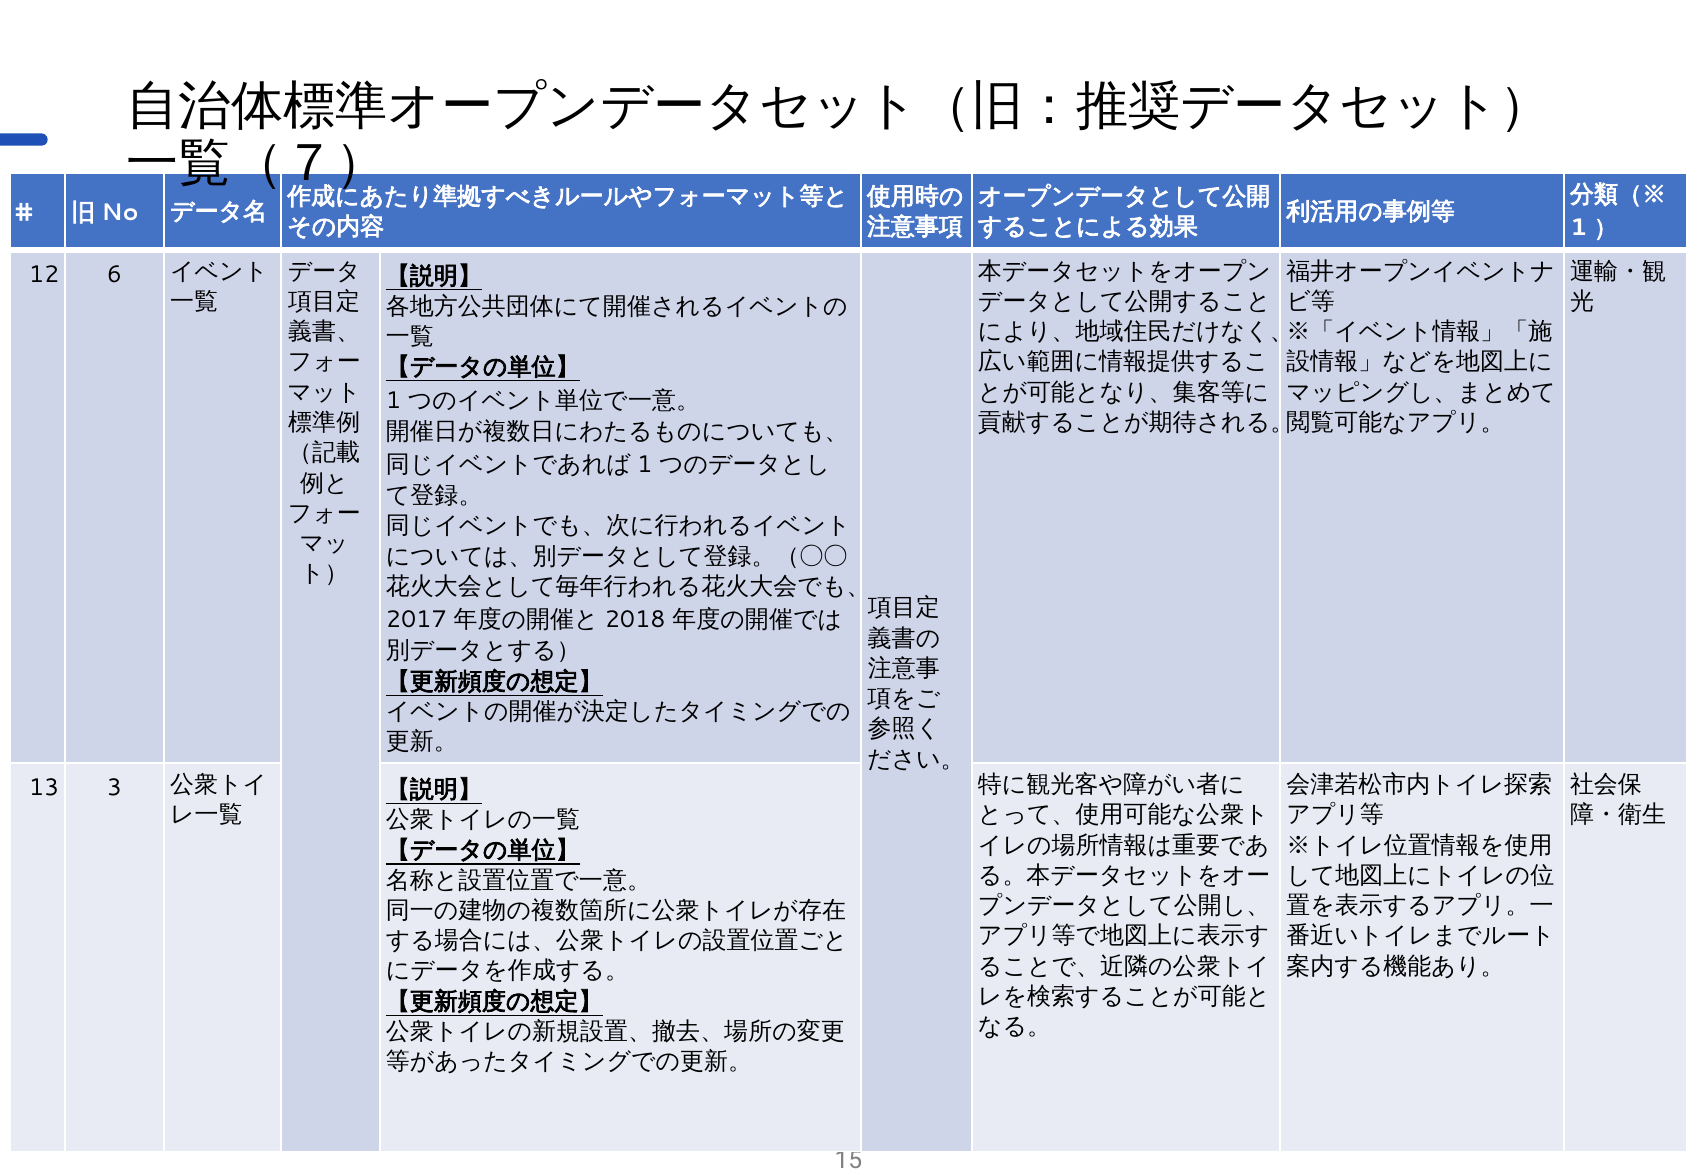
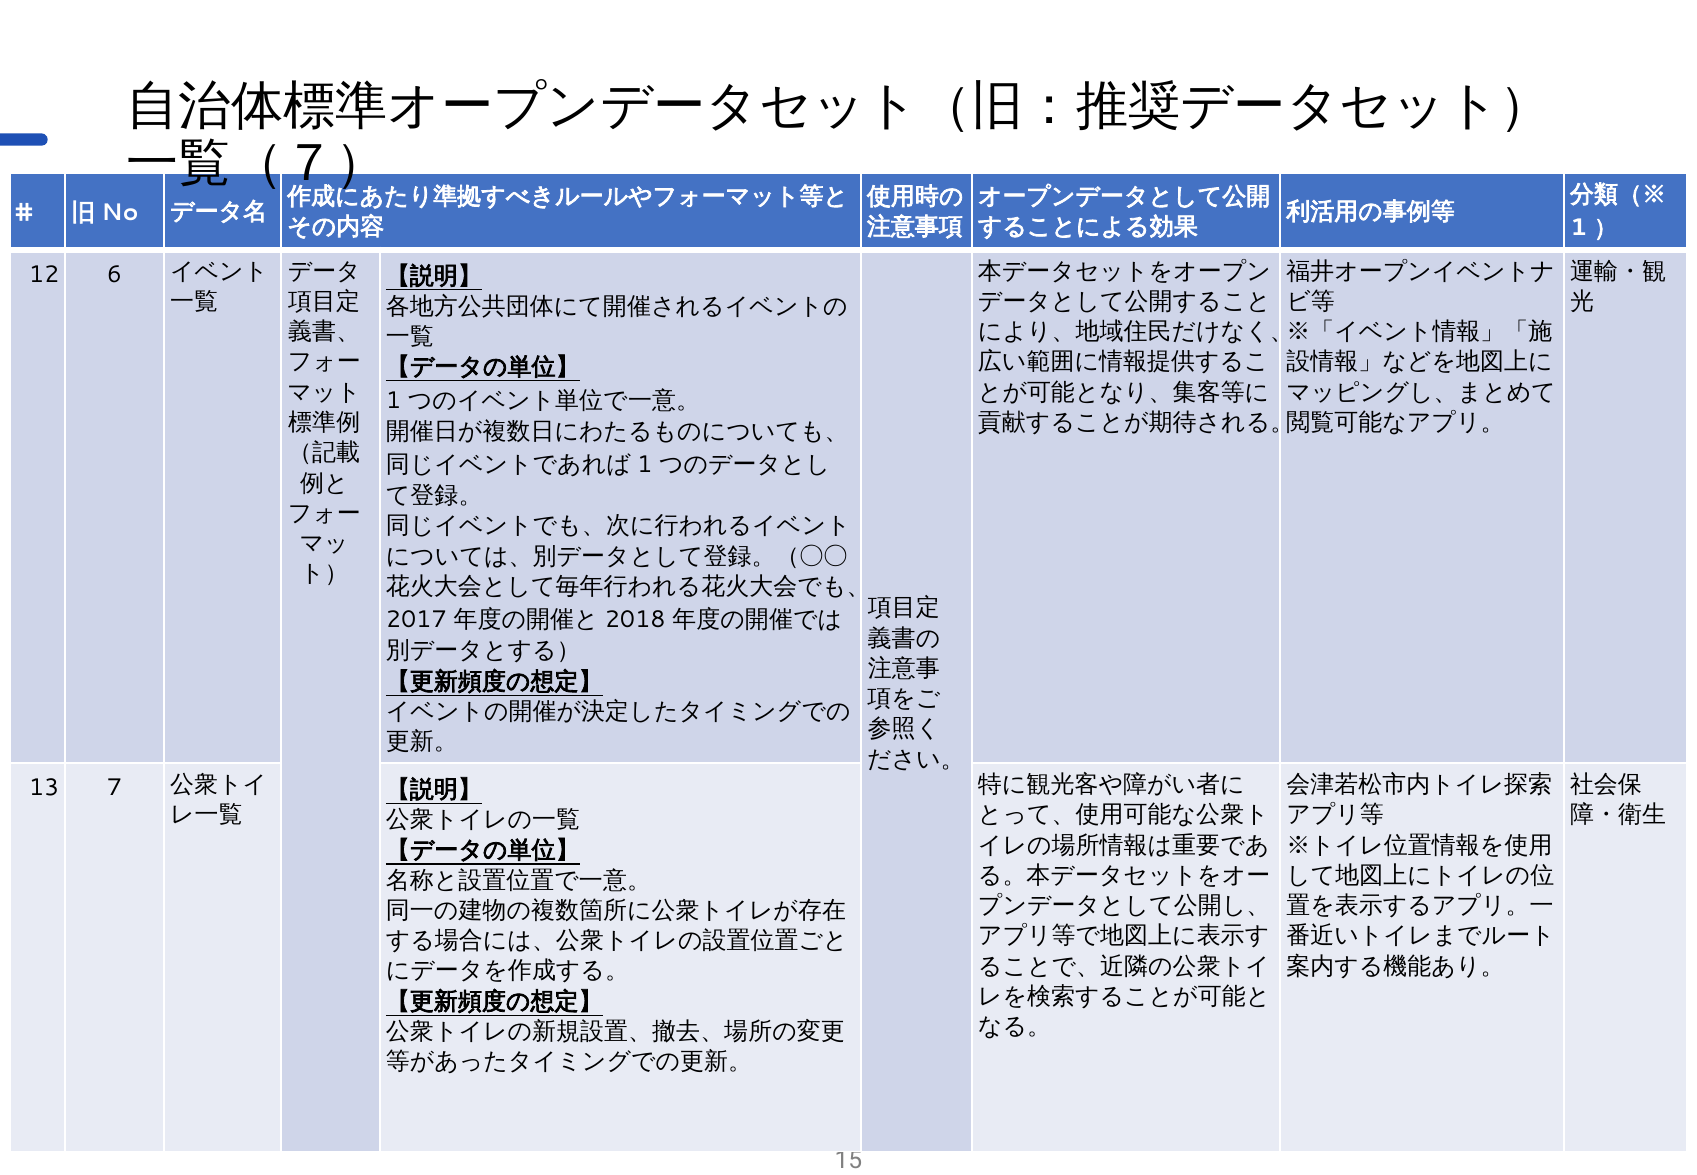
3: 3 -> 7 (115, 788)
